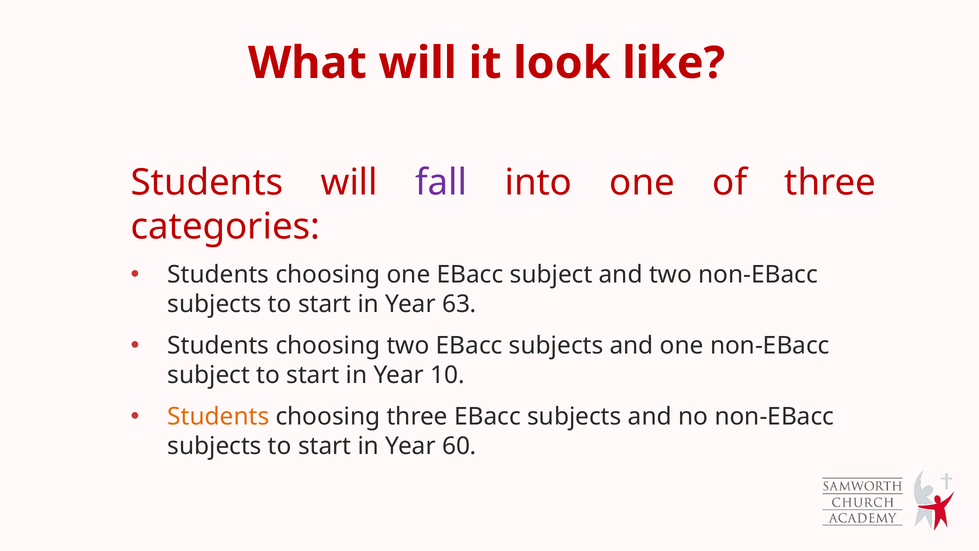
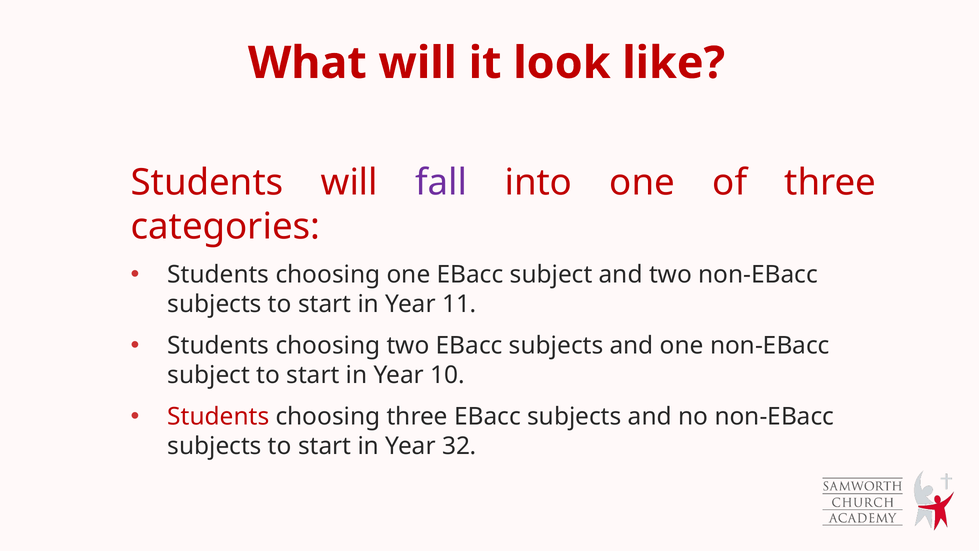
63: 63 -> 11 (459, 304)
Students colour: orange -> red (218, 417)
60: 60 -> 32 (459, 446)
